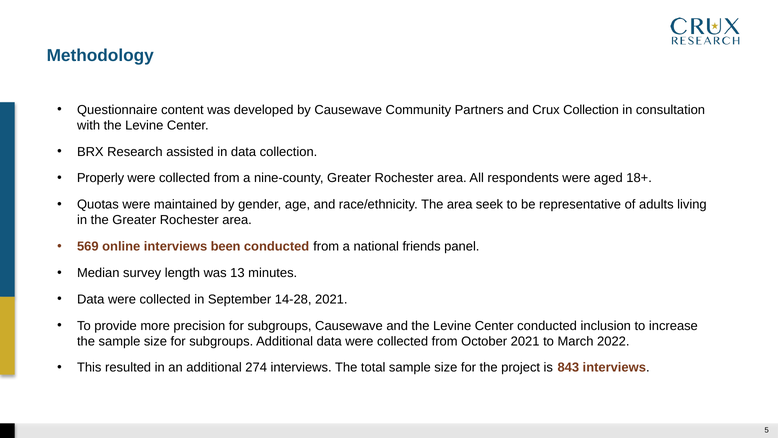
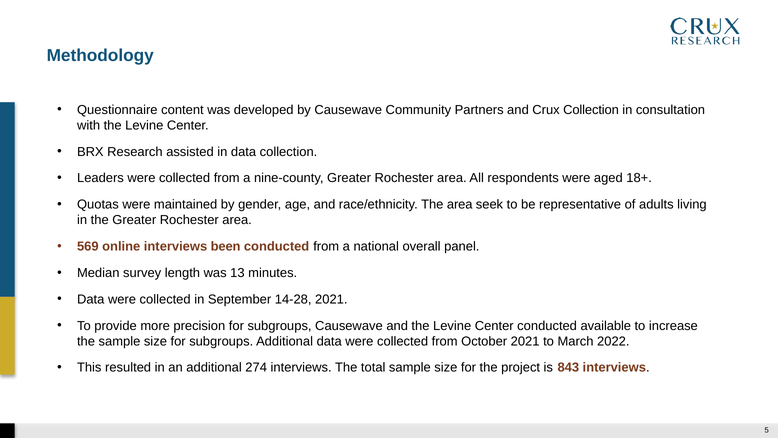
Properly: Properly -> Leaders (100, 178)
friends: friends -> overall (422, 246)
inclusion: inclusion -> available (606, 325)
